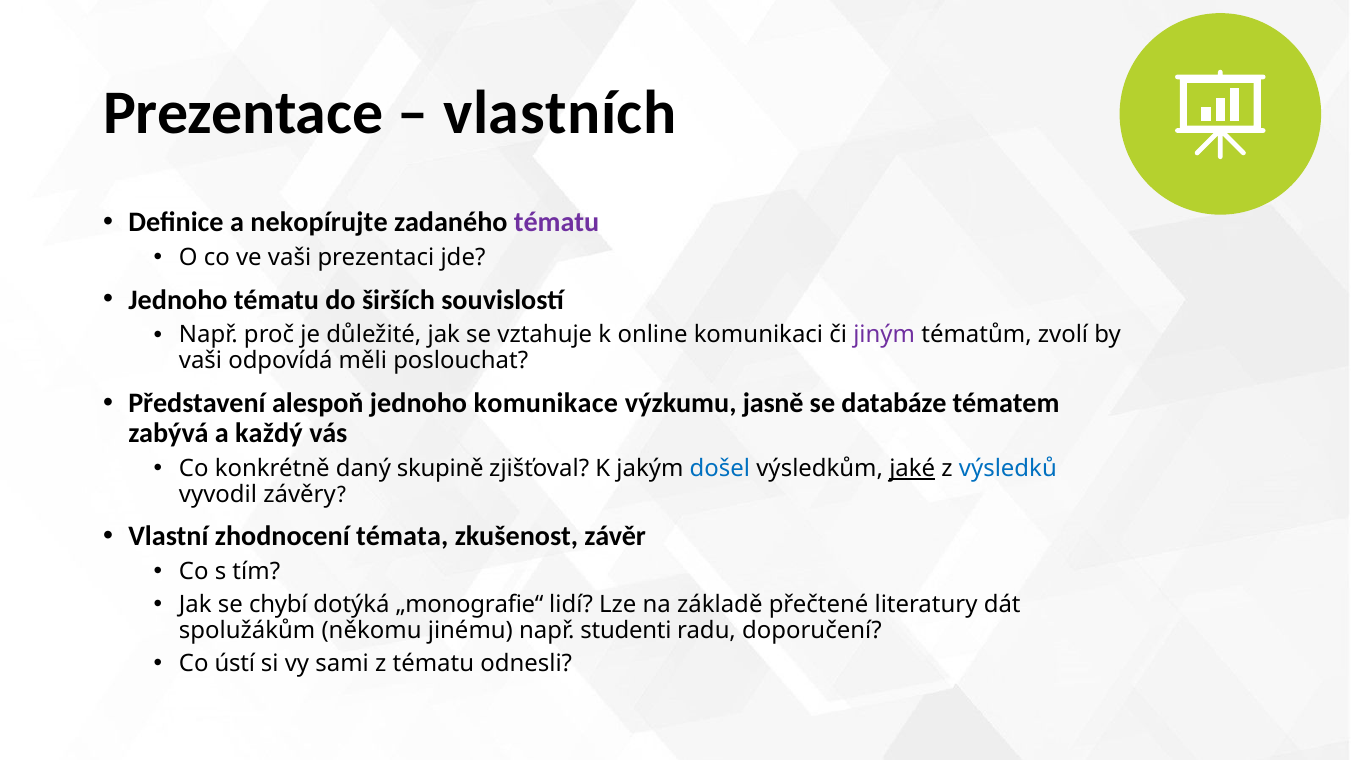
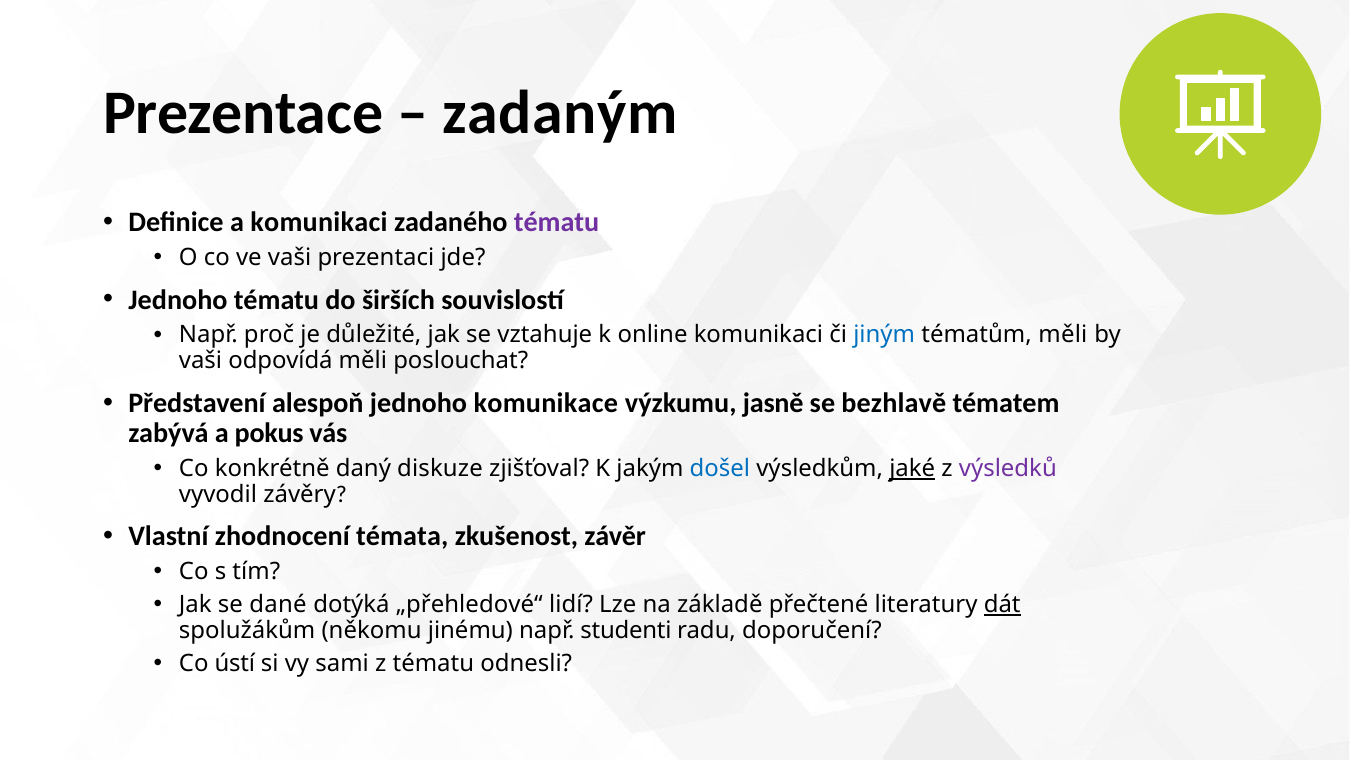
vlastních: vlastních -> zadaným (560, 113)
a nekopírujte: nekopírujte -> komunikaci (319, 222)
jiným colour: purple -> blue (884, 335)
tématům zvolí: zvolí -> měli (1063, 335)
databáze: databáze -> bezhlavě (894, 403)
každý: každý -> pokus (269, 433)
skupině: skupině -> diskuze (440, 468)
výsledků colour: blue -> purple (1008, 468)
chybí: chybí -> dané (278, 605)
„monografie“: „monografie“ -> „přehledové“ (469, 605)
dát underline: none -> present (1002, 605)
